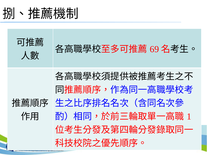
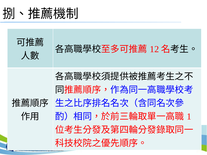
69: 69 -> 12 (154, 49)
